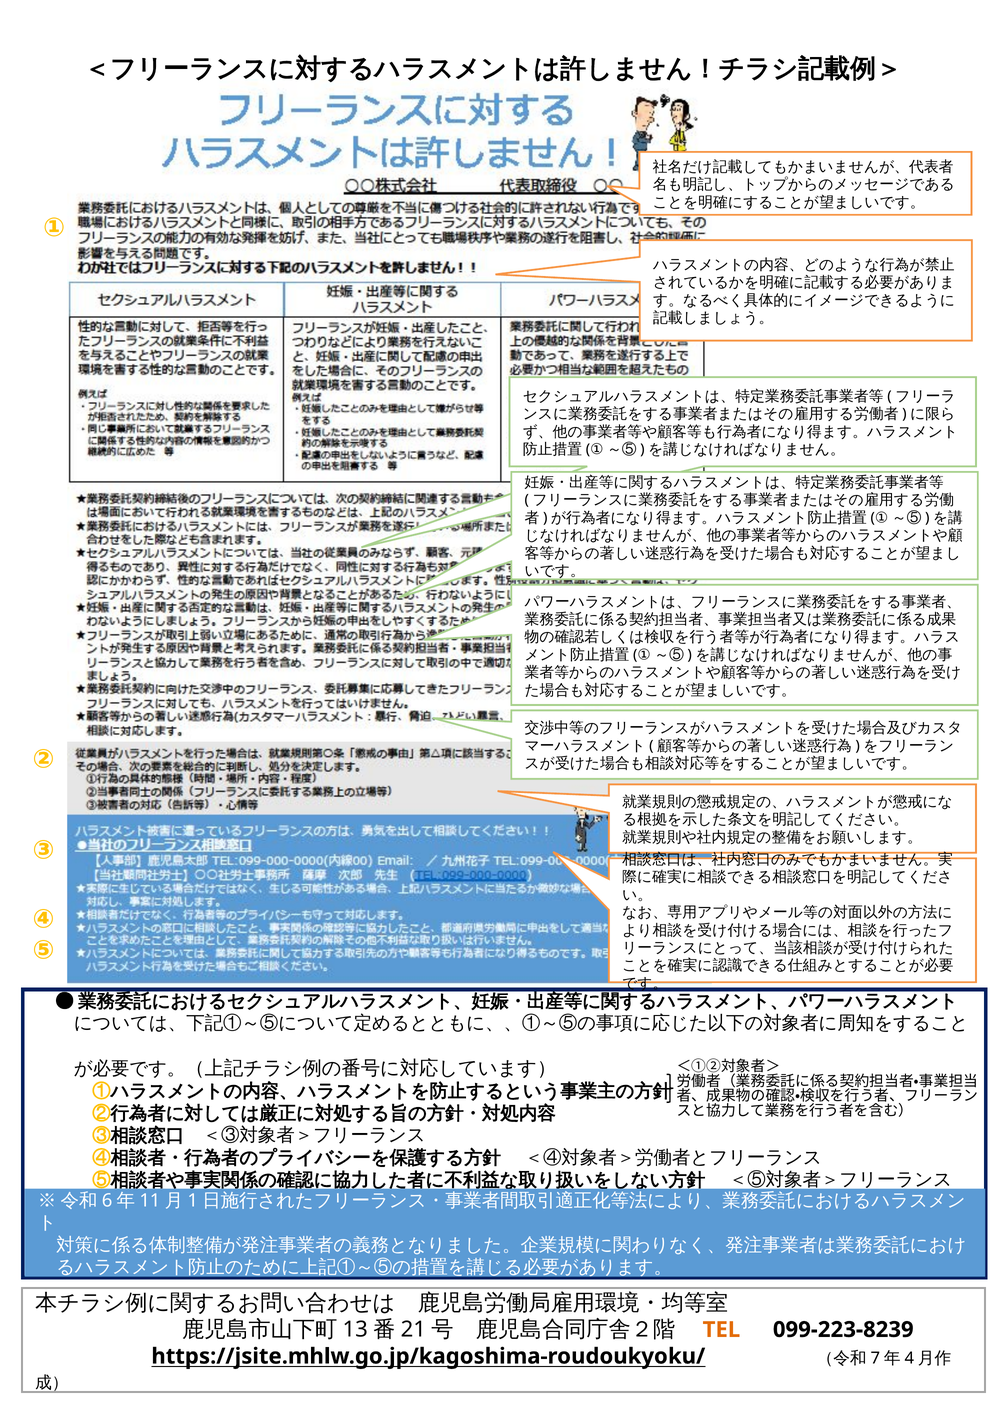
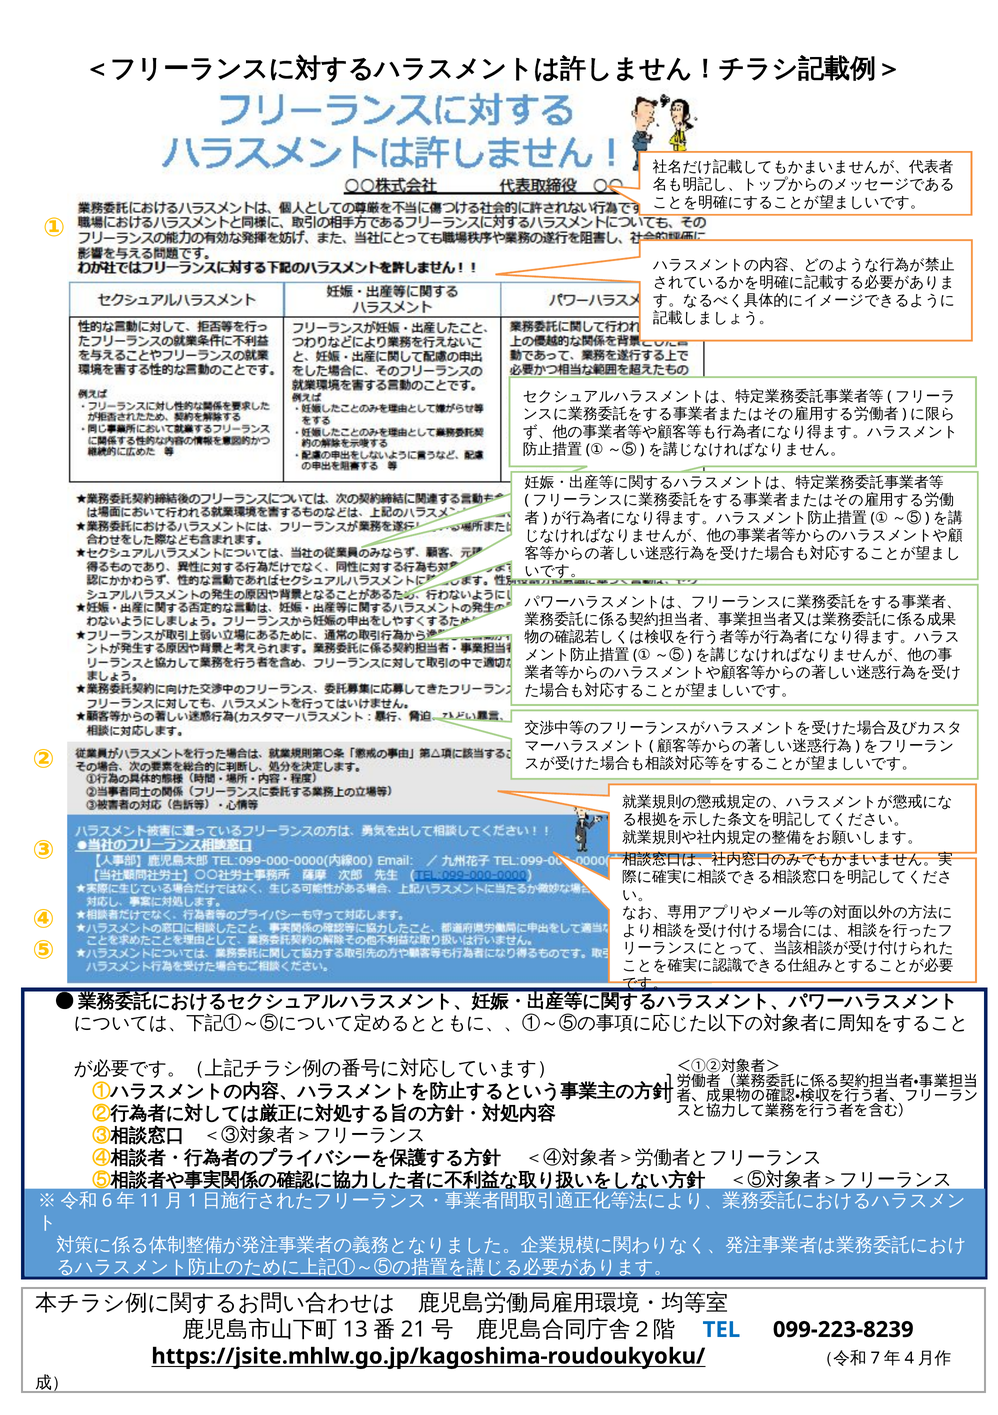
TEL colour: orange -> blue (721, 1329)
